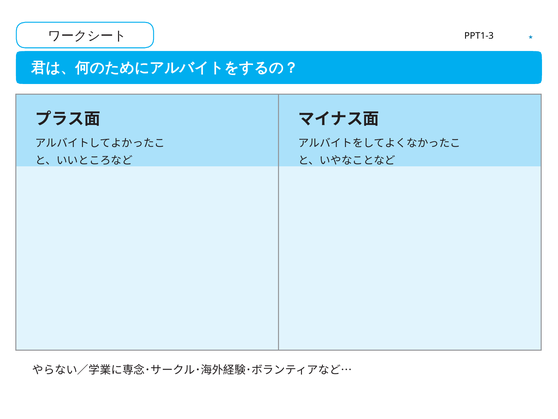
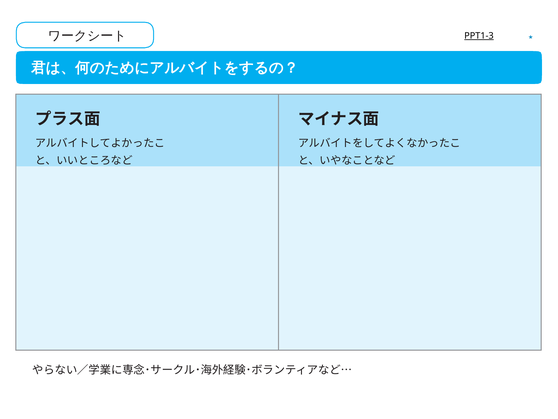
PPT1-3 underline: none -> present (479, 36)
